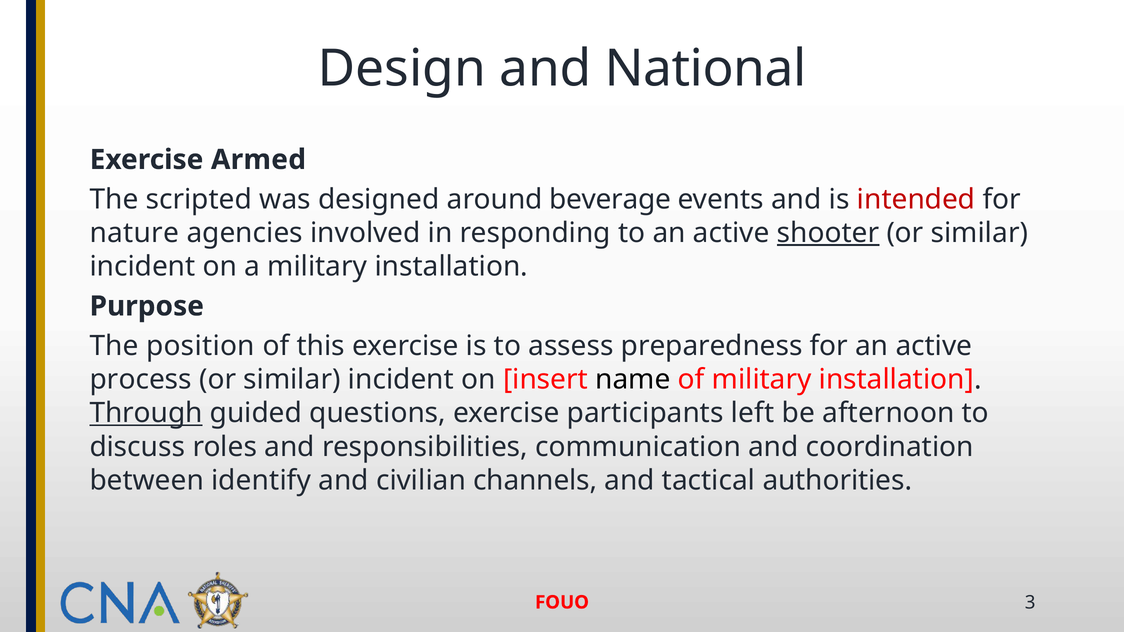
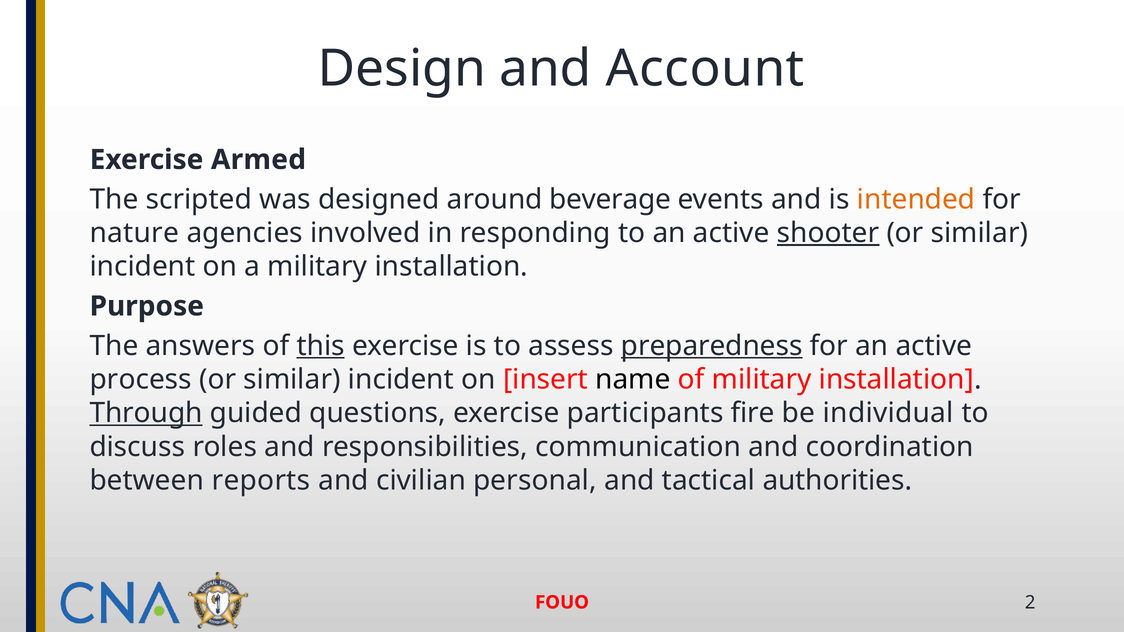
National: National -> Account (705, 69)
intended colour: red -> orange (916, 199)
position: position -> answers (200, 346)
this underline: none -> present (321, 346)
preparedness underline: none -> present (712, 346)
left: left -> fire (753, 413)
afternoon: afternoon -> individual (888, 413)
identify: identify -> reports (261, 481)
channels: channels -> personal (535, 481)
3: 3 -> 2 (1030, 603)
